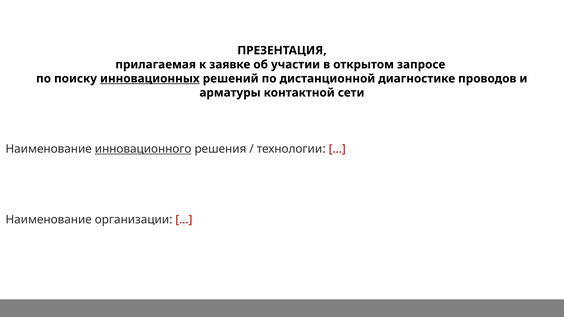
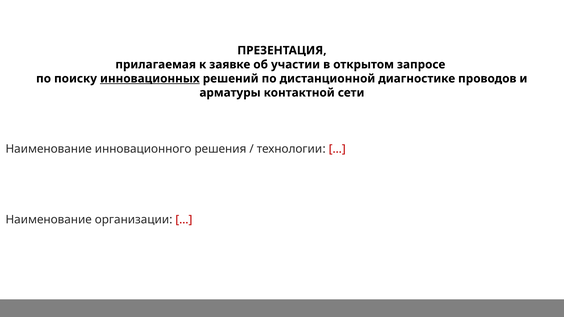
инновационного underline: present -> none (143, 149)
